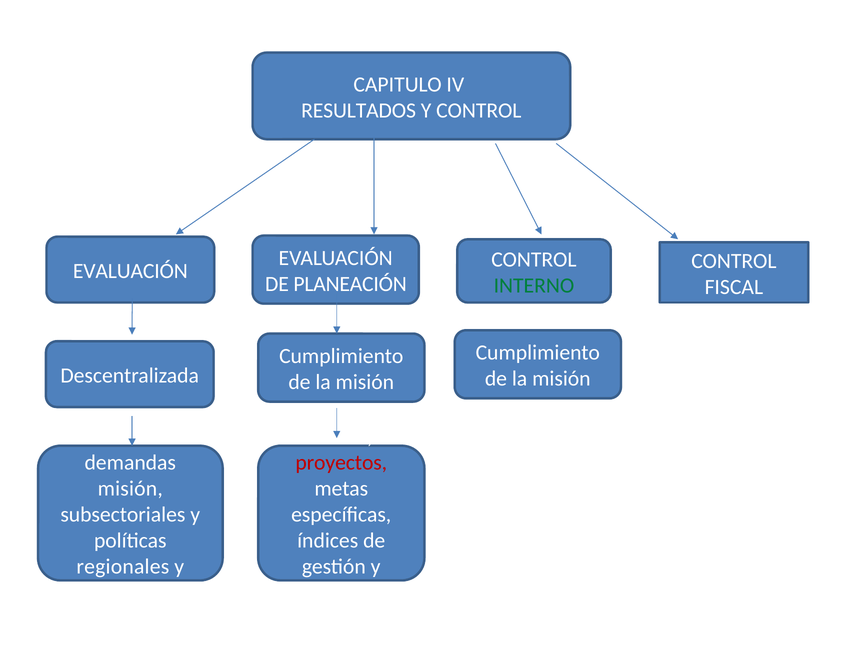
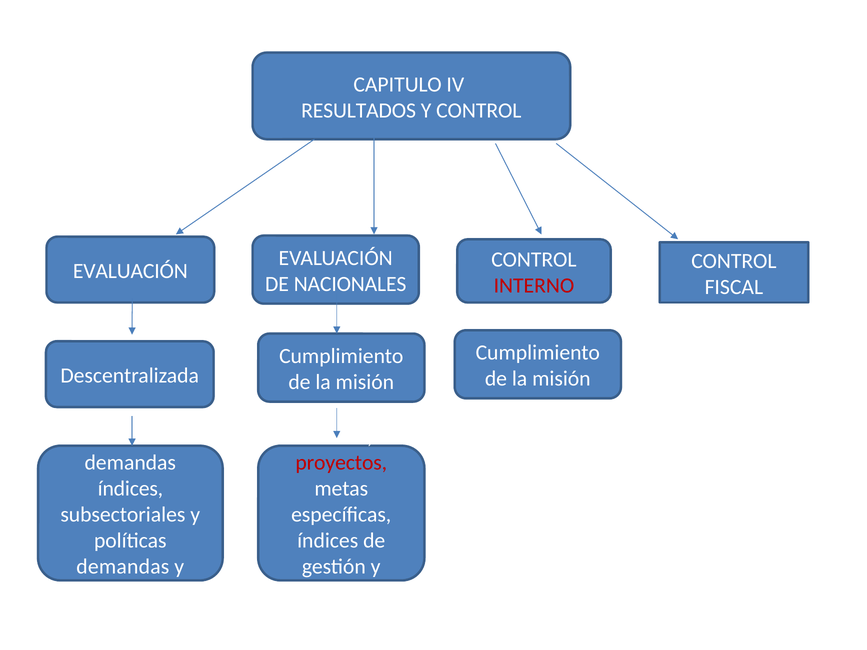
PLANEACIÓN: PLANEACIÓN -> NACIONALES (350, 284)
INTERNO colour: green -> red (534, 286)
misión: misión -> índices (130, 489)
regionales: regionales -> demandas (123, 567)
